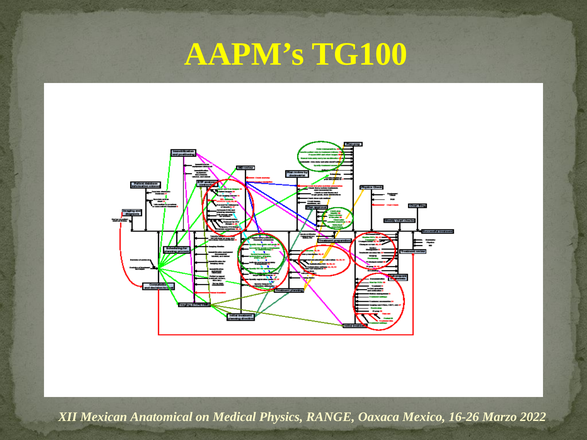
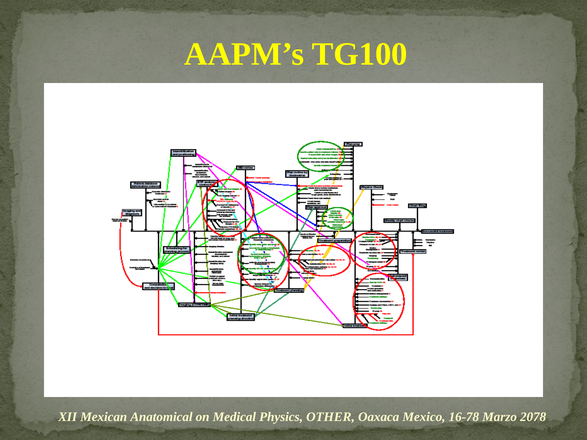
RANGE: RANGE -> OTHER (330, 417)
16-26: 16-26 -> 16-78 (464, 417)
2022: 2022 -> 2078 (533, 417)
